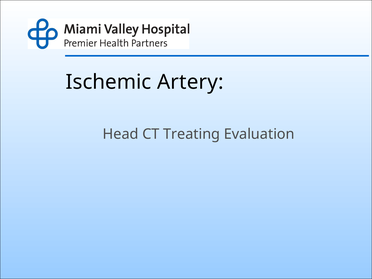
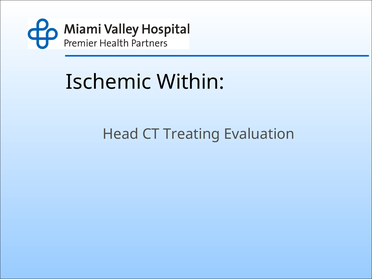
Artery: Artery -> Within (191, 82)
